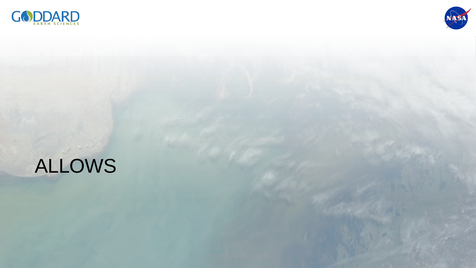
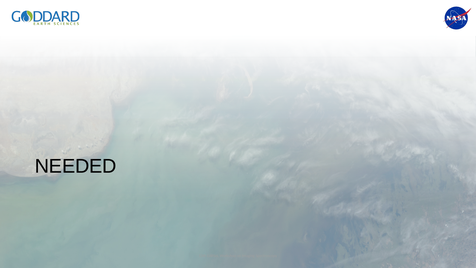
ALLOWS: ALLOWS -> NEEDED (76, 166)
